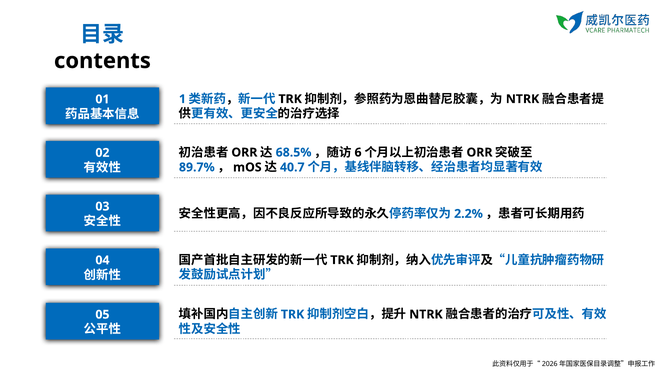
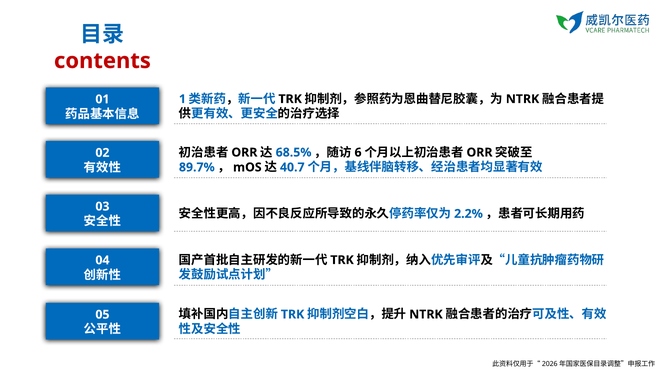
contents colour: black -> red (102, 61)
